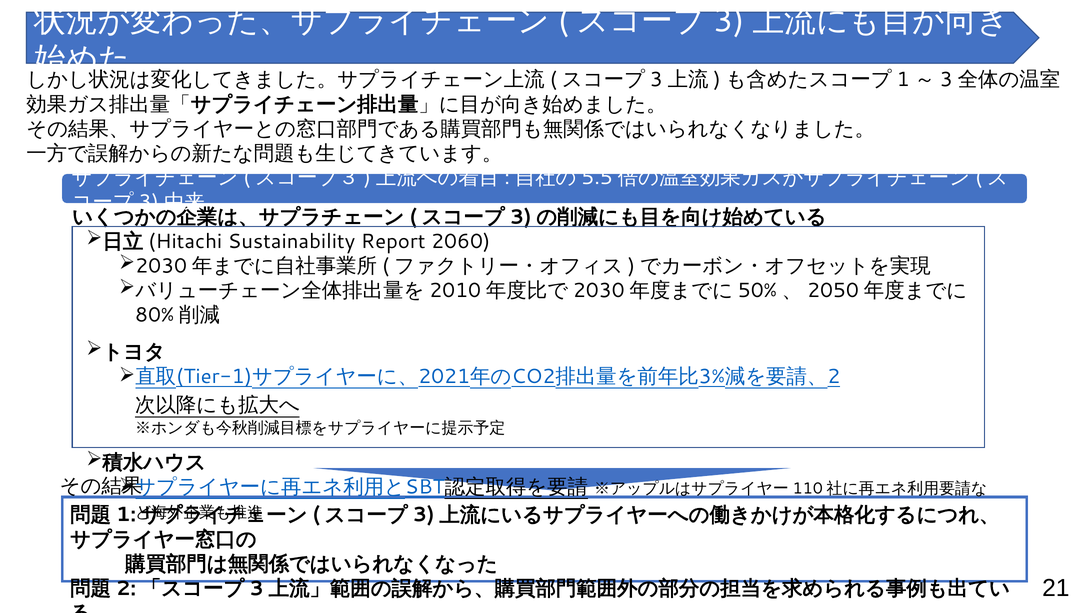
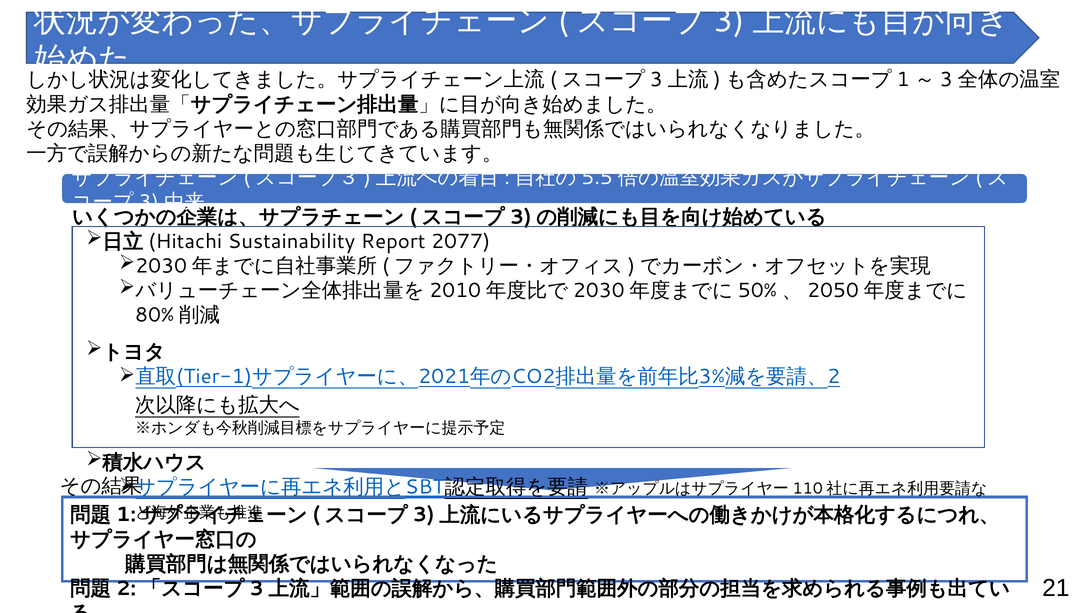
2060: 2060 -> 2077 (461, 241)
